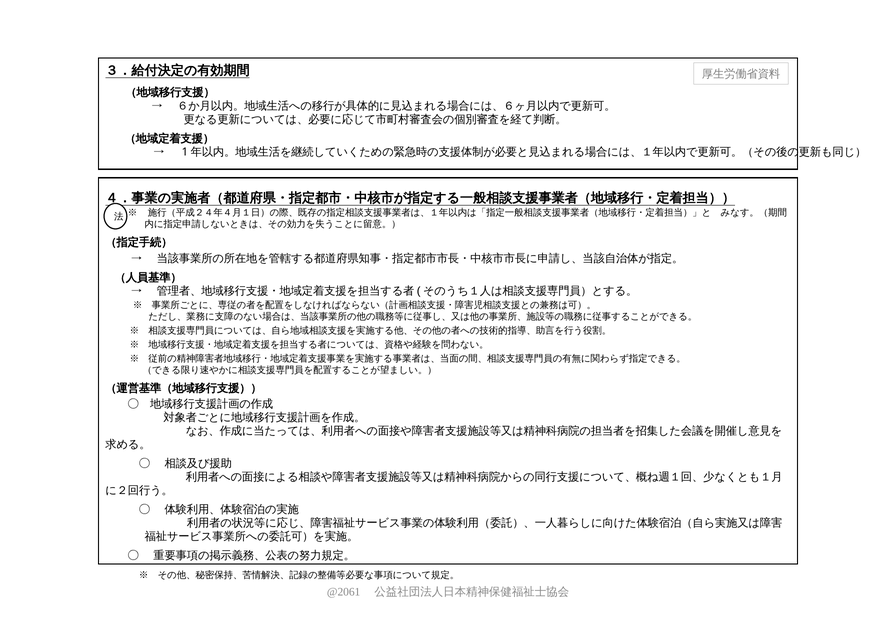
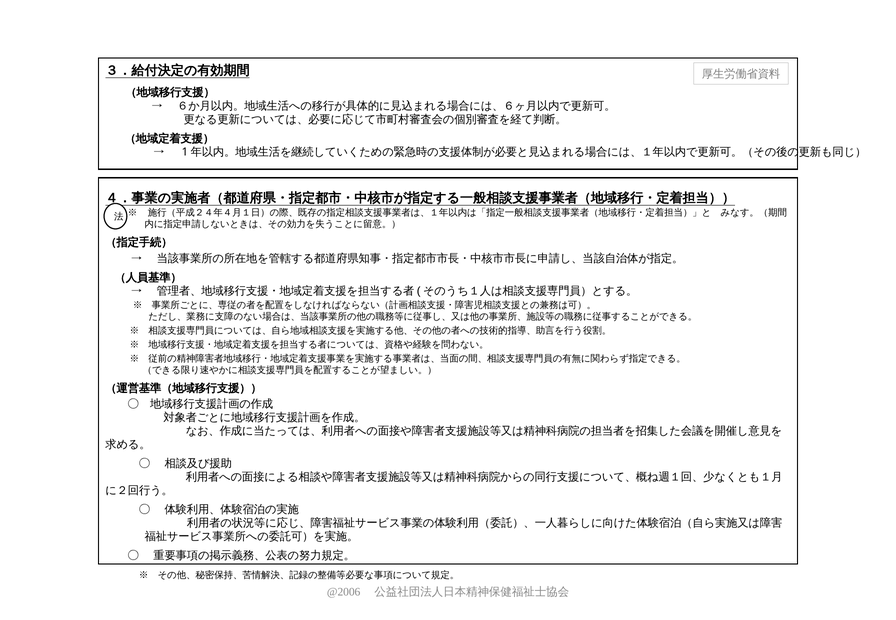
@2061: @2061 -> @2006 (344, 592)
